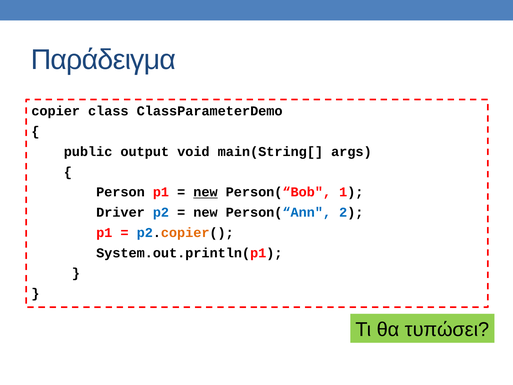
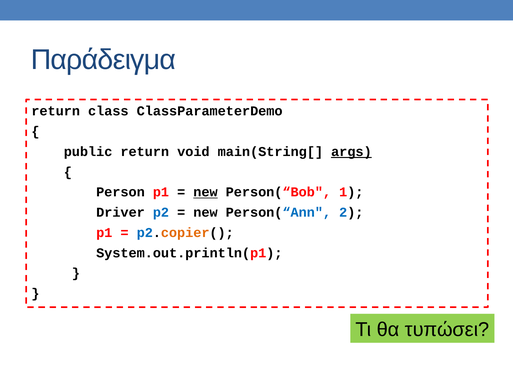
copier: copier -> return (56, 111)
public output: output -> return (145, 152)
args underline: none -> present (351, 152)
